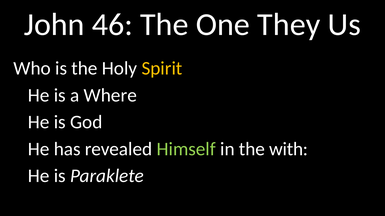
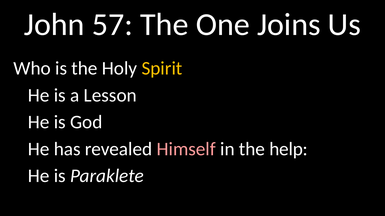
46: 46 -> 57 (112, 25)
They: They -> Joins (289, 25)
Where: Where -> Lesson (110, 96)
Himself colour: light green -> pink (186, 149)
with: with -> help (289, 149)
